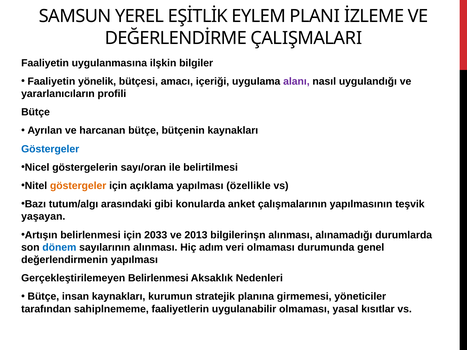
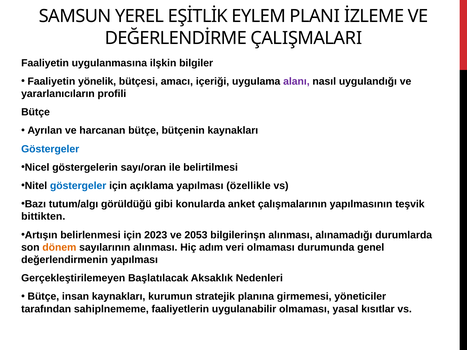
göstergeler colour: orange -> blue (78, 186)
arasındaki: arasındaki -> görüldüğü (126, 204)
yaşayan: yaşayan -> bittikten (43, 217)
2033: 2033 -> 2023 (156, 235)
2013: 2013 -> 2053 (196, 235)
dönem colour: blue -> orange (59, 248)
Gerçekleştirilemeyen Belirlenmesi: Belirlenmesi -> Başlatılacak (158, 278)
